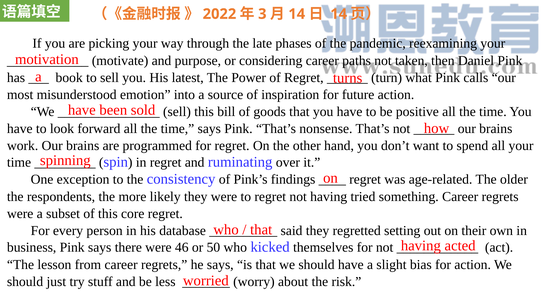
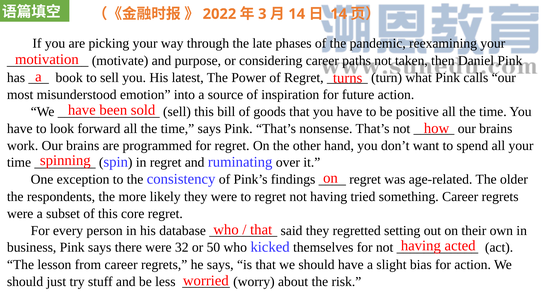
46: 46 -> 32 (182, 247)
